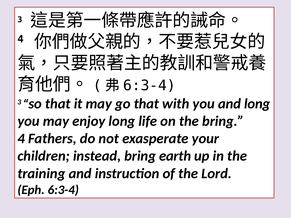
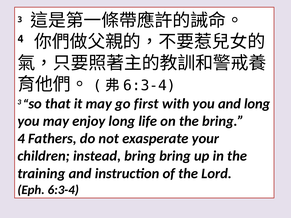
go that: that -> first (146, 104)
bring earth: earth -> bring (175, 156)
